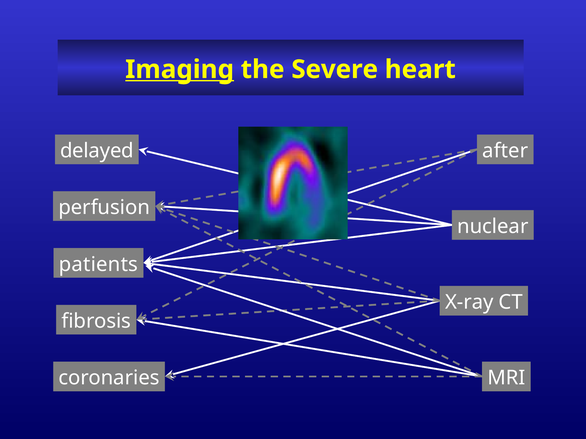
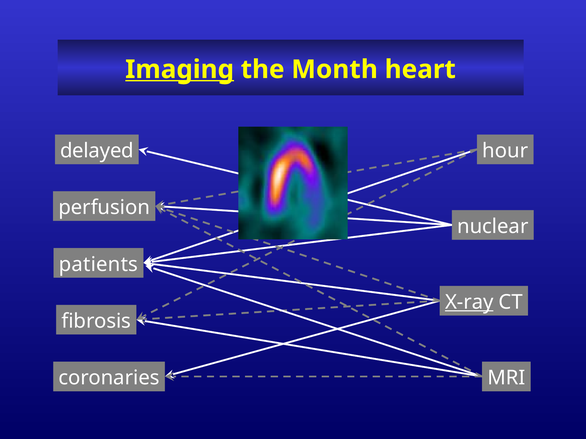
Severe: Severe -> Month (335, 70)
after: after -> hour (505, 151)
X-ray underline: none -> present (469, 302)
